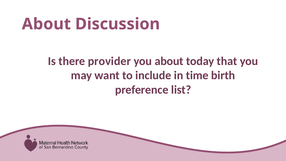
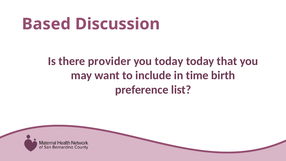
About: About -> Based (46, 24)
you about: about -> today (169, 61)
